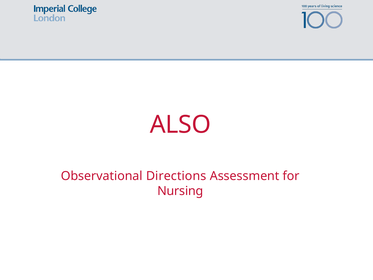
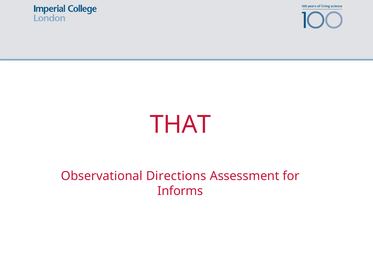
ALSO: ALSO -> THAT (180, 125)
Nursing: Nursing -> Informs (180, 191)
